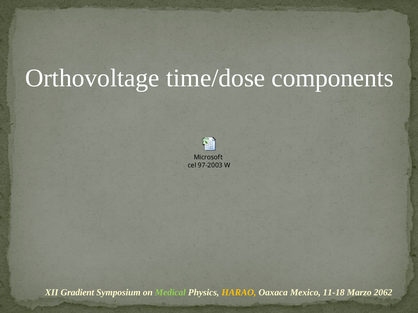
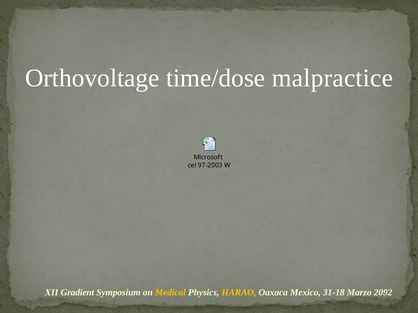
components: components -> malpractice (332, 78)
Medical colour: light green -> yellow (170, 293)
11-18: 11-18 -> 31-18 (334, 293)
2062: 2062 -> 2092 (383, 293)
